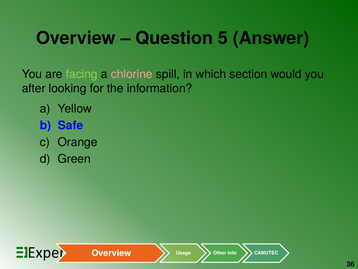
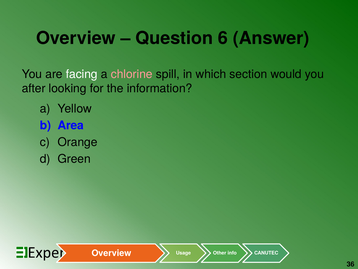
5: 5 -> 6 (223, 38)
facing colour: light green -> white (82, 74)
Safe: Safe -> Area (71, 125)
